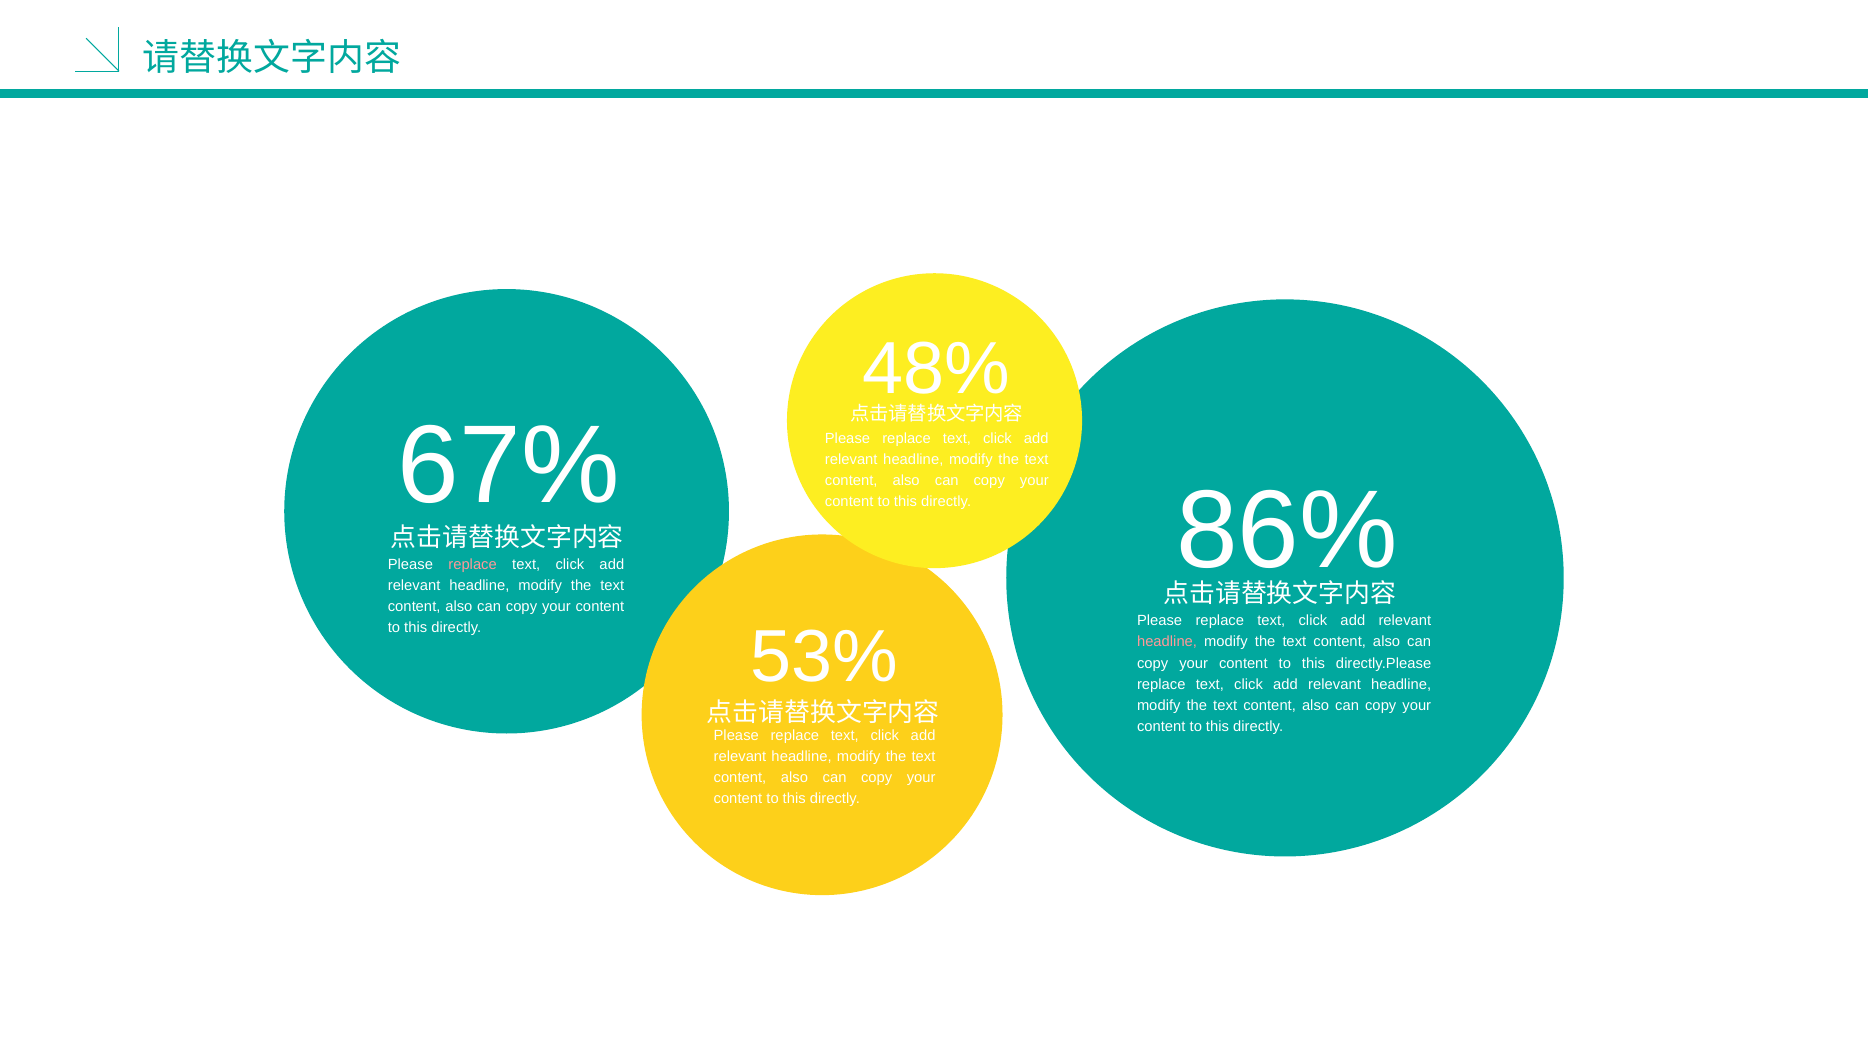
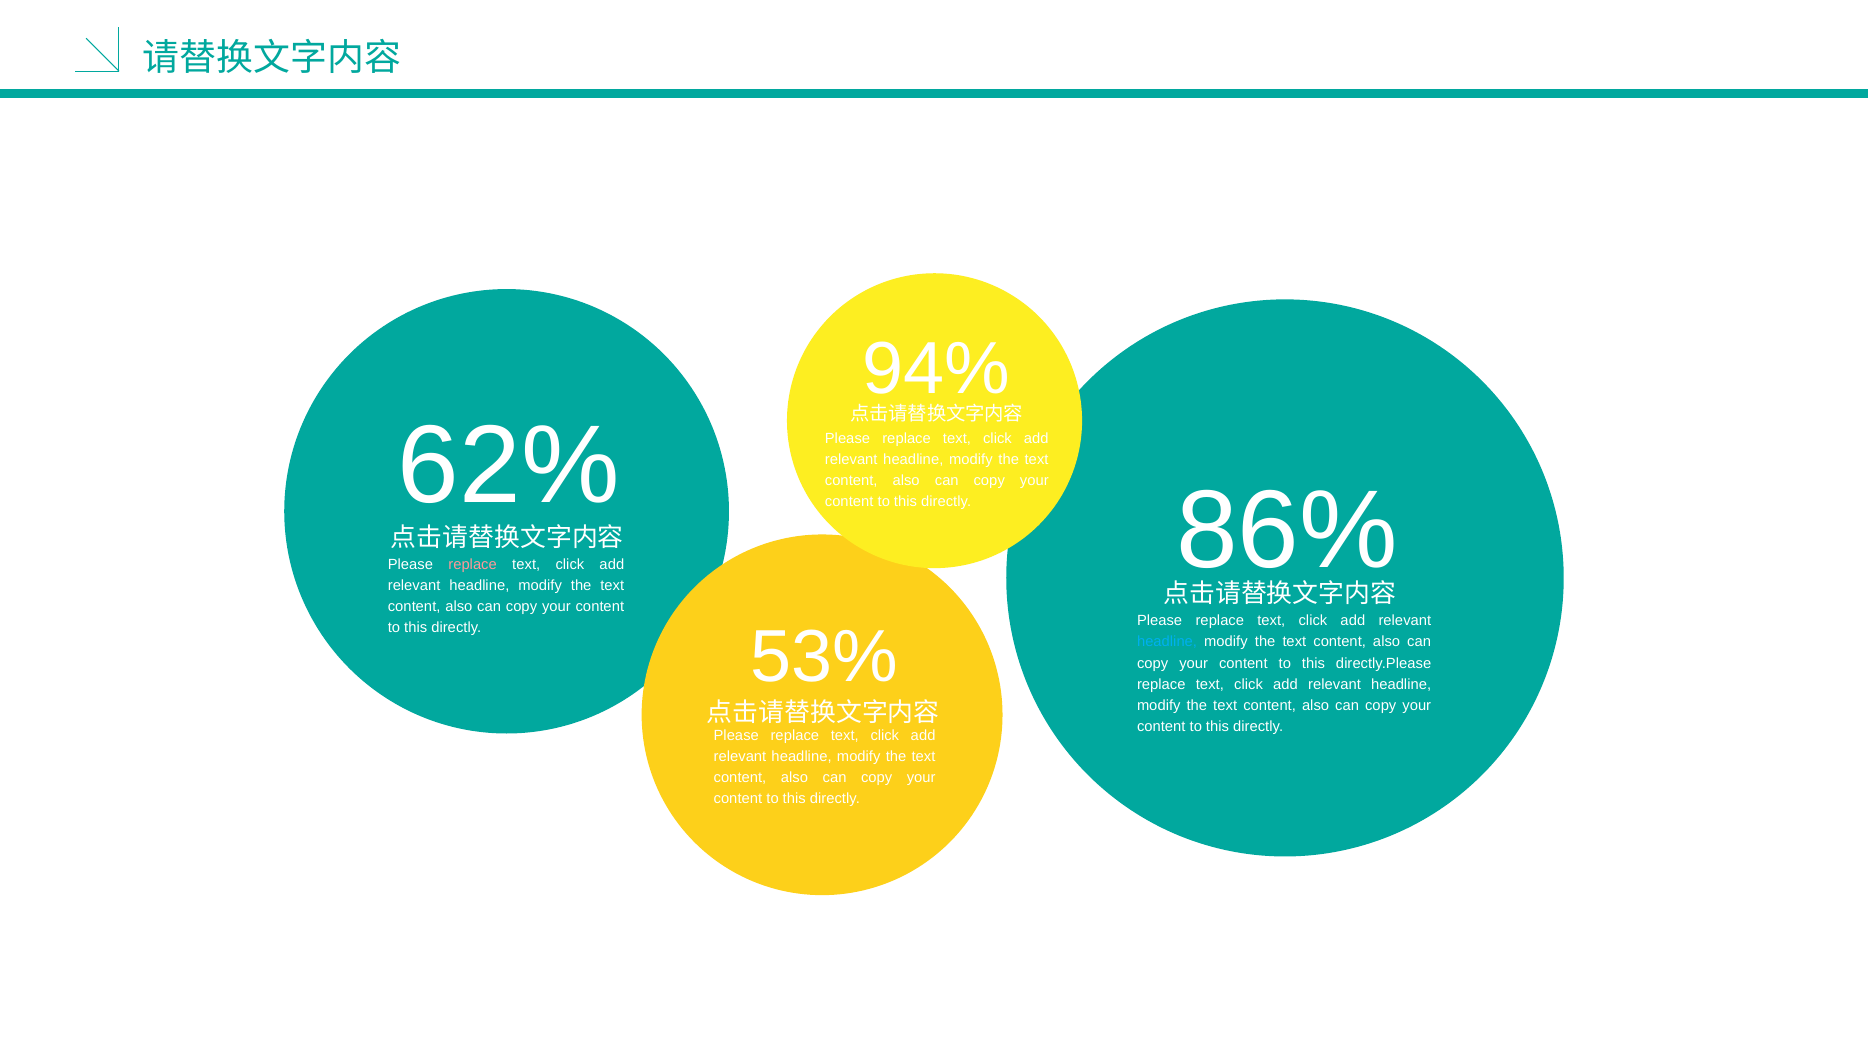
48%: 48% -> 94% (936, 369)
67%: 67% -> 62% (509, 466)
headline colour: pink -> light blue (1167, 642)
